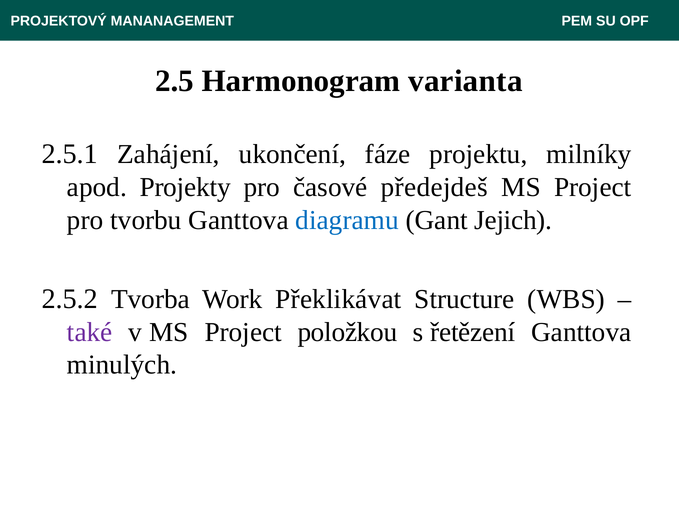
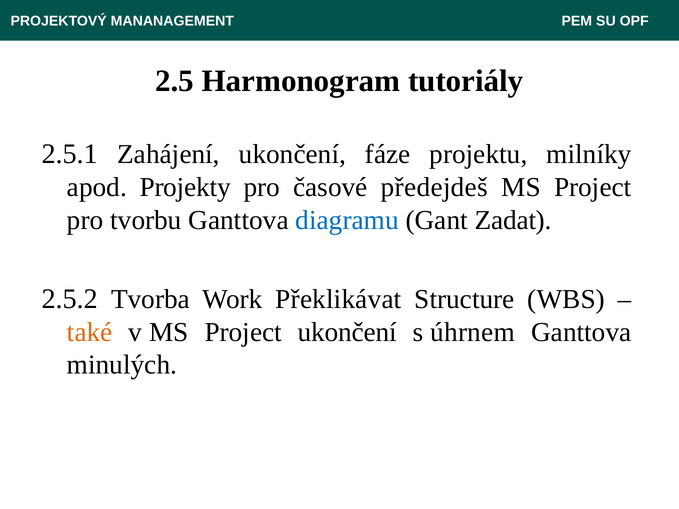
varianta: varianta -> tutoriály (466, 81)
Jejich: Jejich -> Zadat (513, 220)
také colour: purple -> orange (90, 332)
Project položkou: položkou -> ukončení (347, 332)
řetězení: řetězení -> úhrnem (473, 332)
